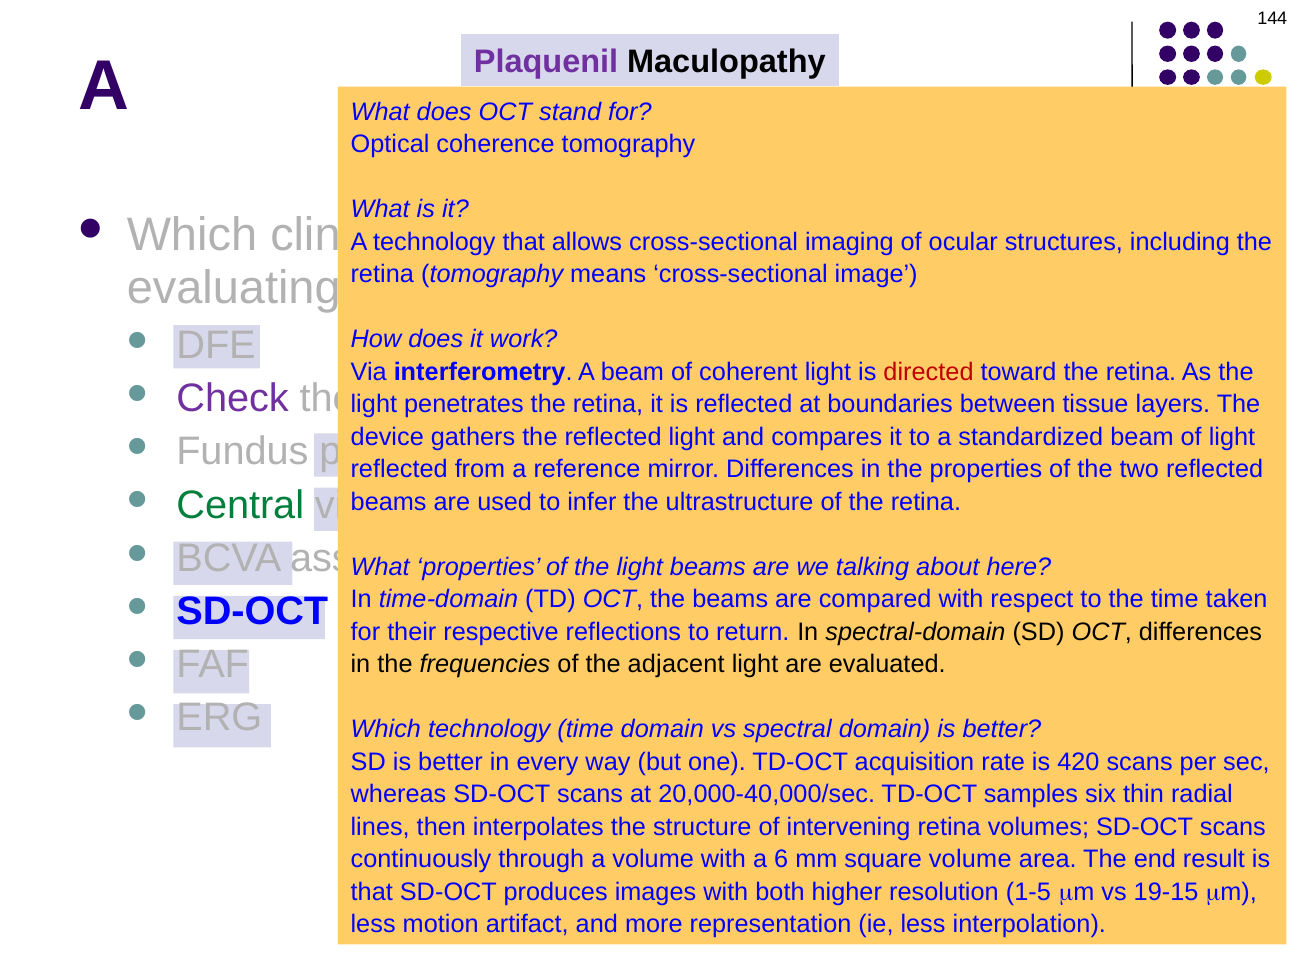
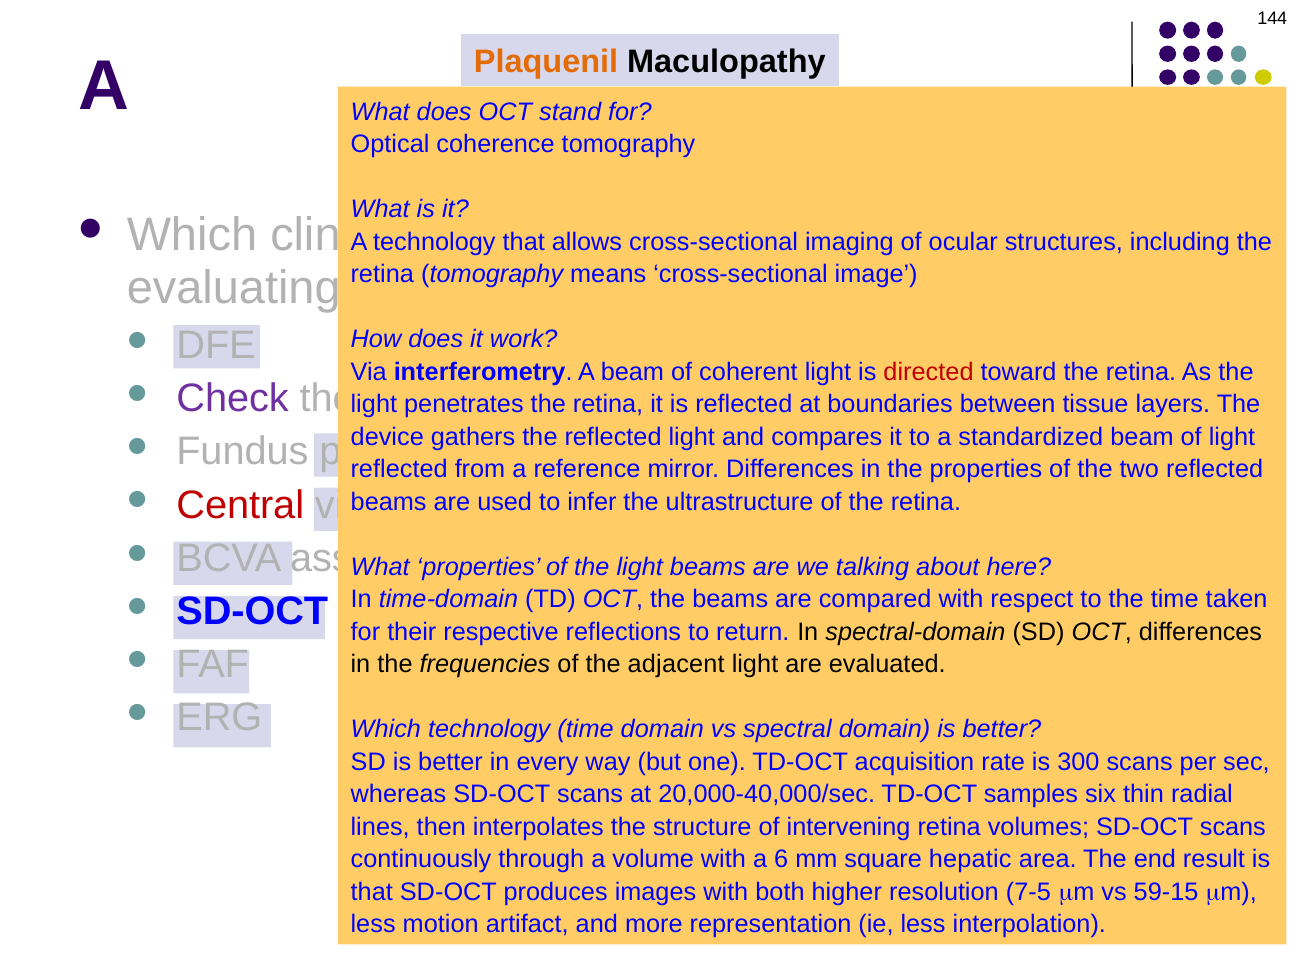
Plaquenil colour: purple -> orange (546, 62)
Central colour: green -> red (240, 505)
420: 420 -> 300 (1078, 762)
square volume: volume -> hepatic (970, 860)
1-5: 1-5 -> 7-5 (1028, 892)
19-15: 19-15 -> 59-15 (1166, 892)
